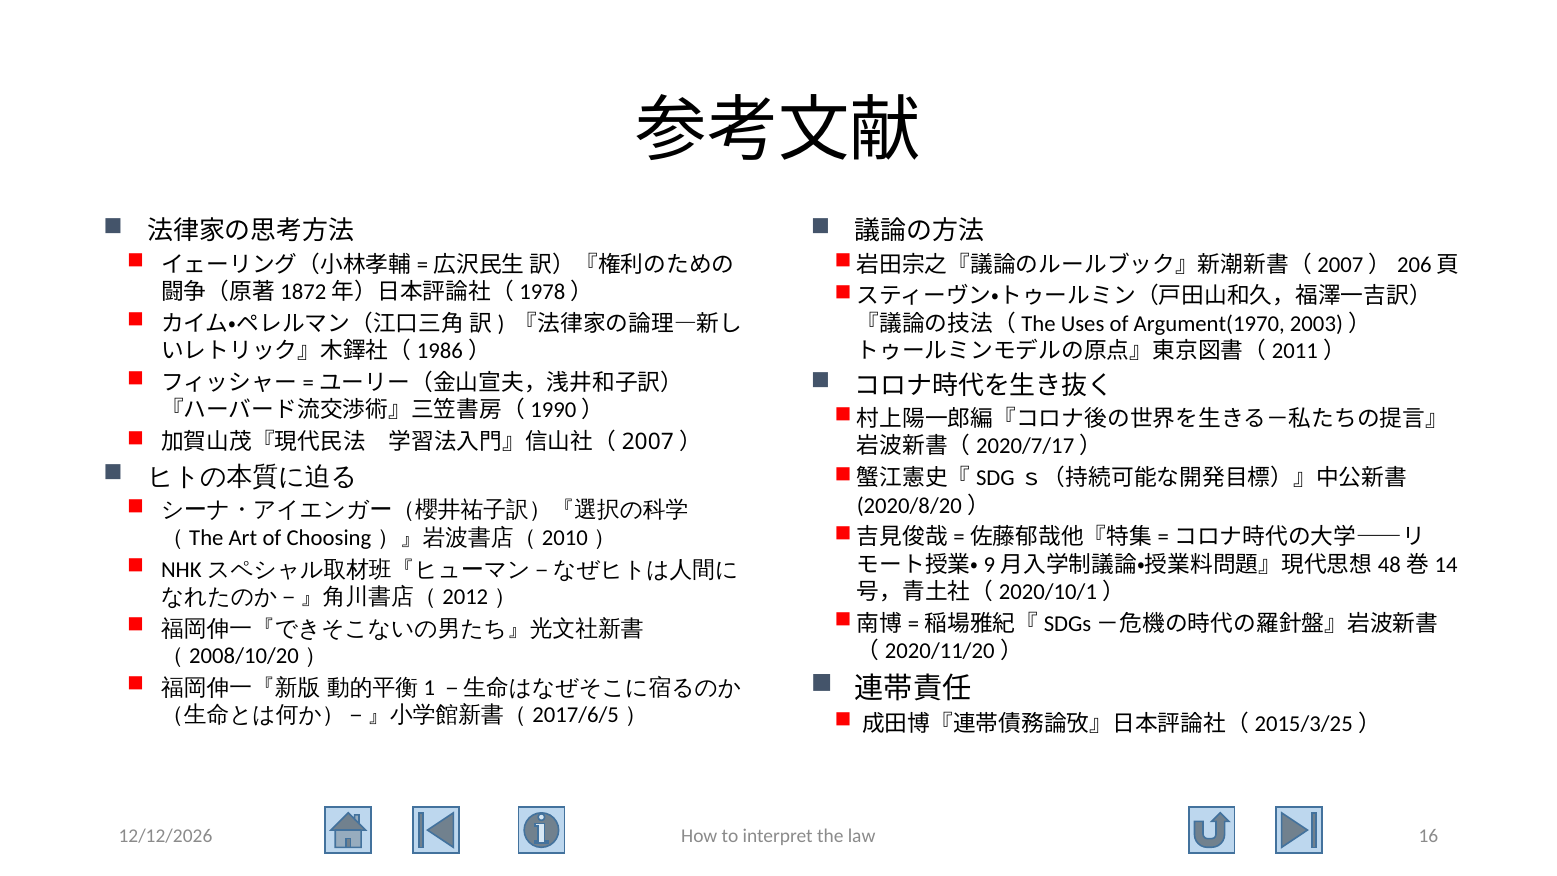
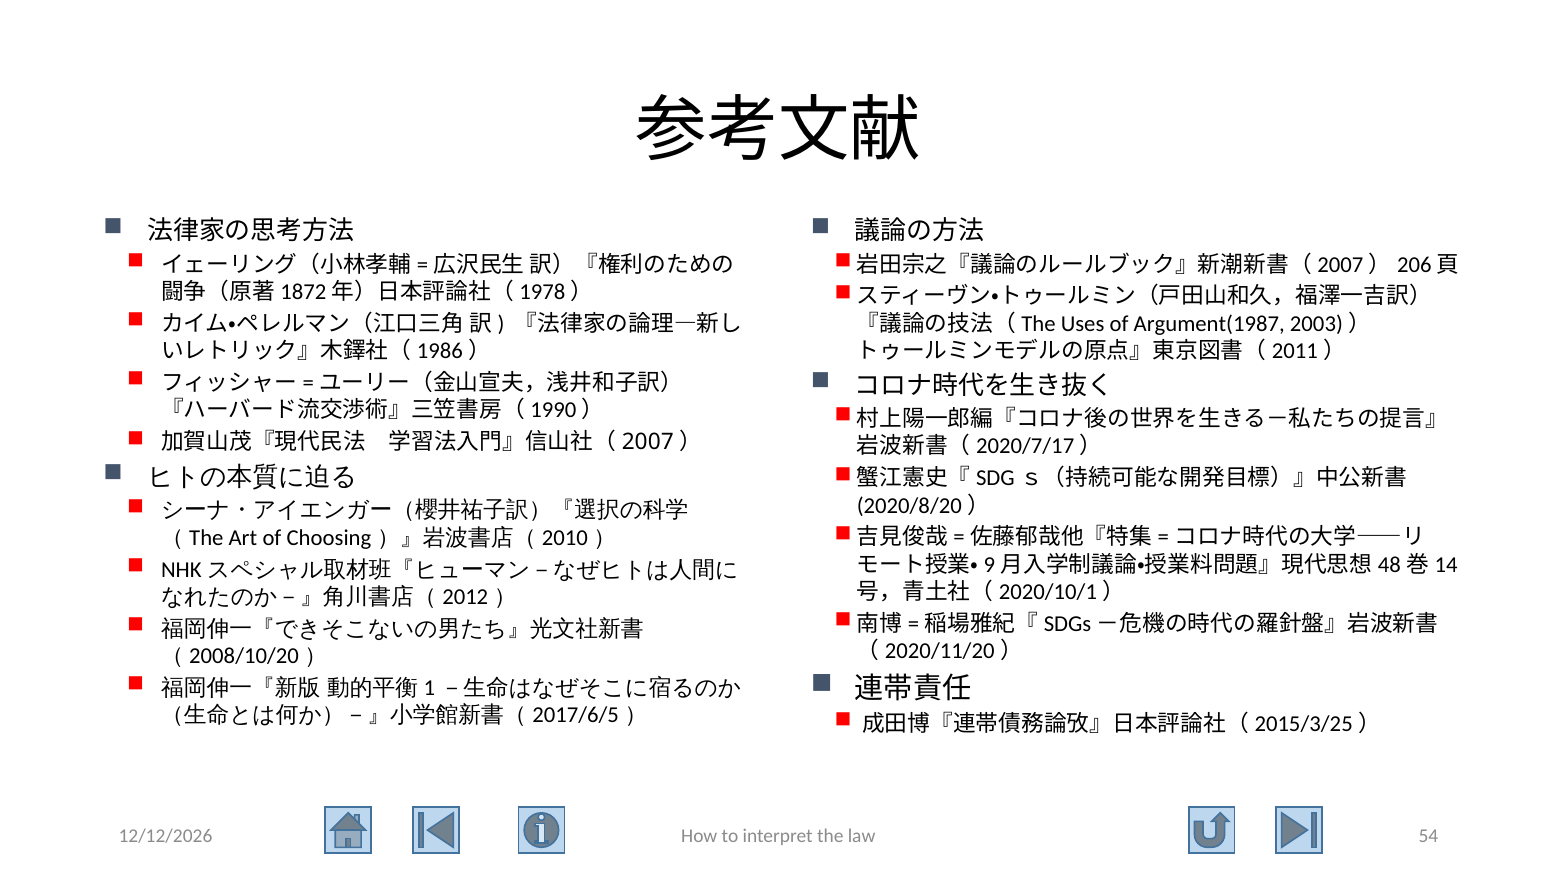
Argument(1970: Argument(1970 -> Argument(1987 (1209, 324)
16: 16 -> 54 (1428, 836)
